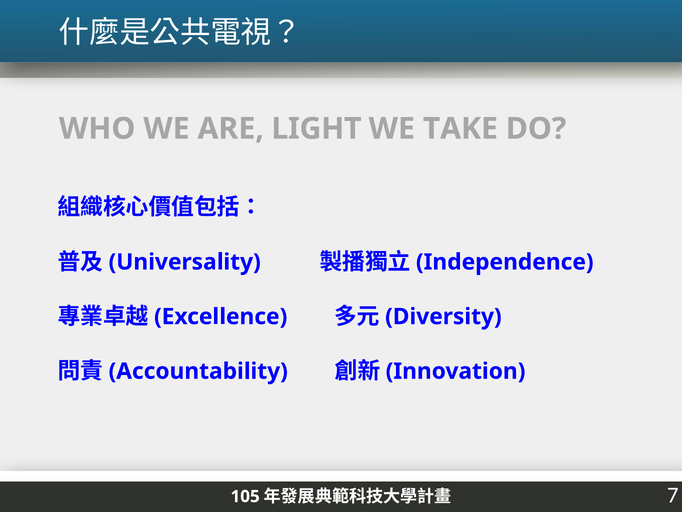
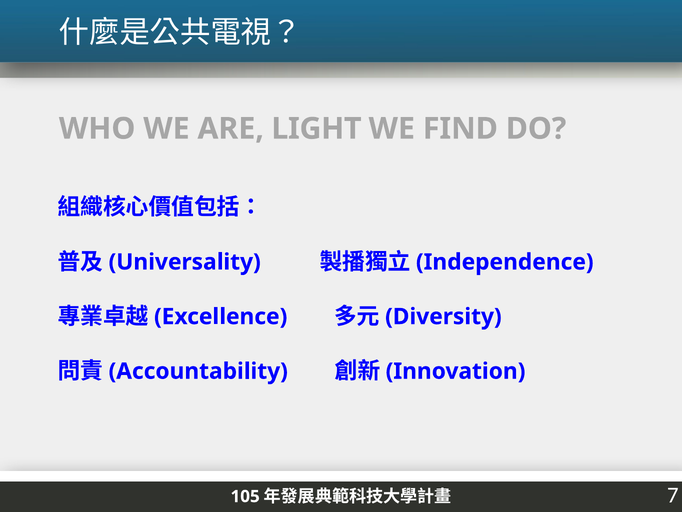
TAKE: TAKE -> FIND (460, 129)
